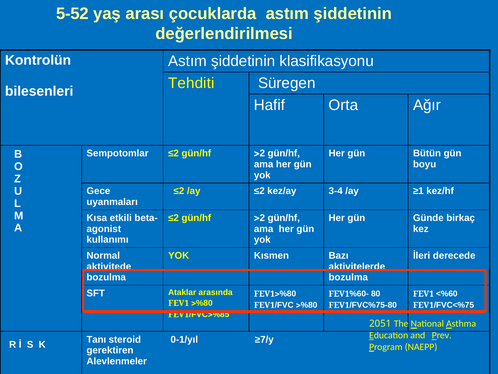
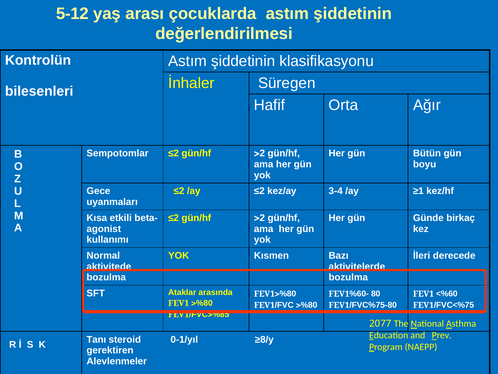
5-52: 5-52 -> 5-12 (73, 14)
Tehditi: Tehditi -> İnhaler (191, 83)
2051: 2051 -> 2077 (380, 323)
≥7/y: ≥7/y -> ≥8/y (264, 339)
